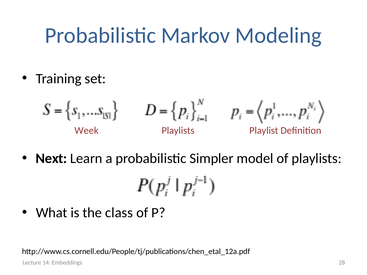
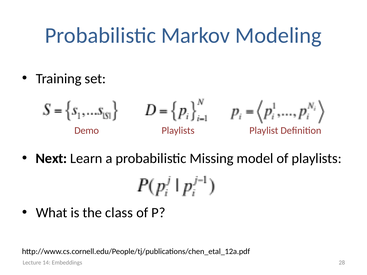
Week: Week -> Demo (87, 131)
Simpler: Simpler -> Missing (212, 159)
